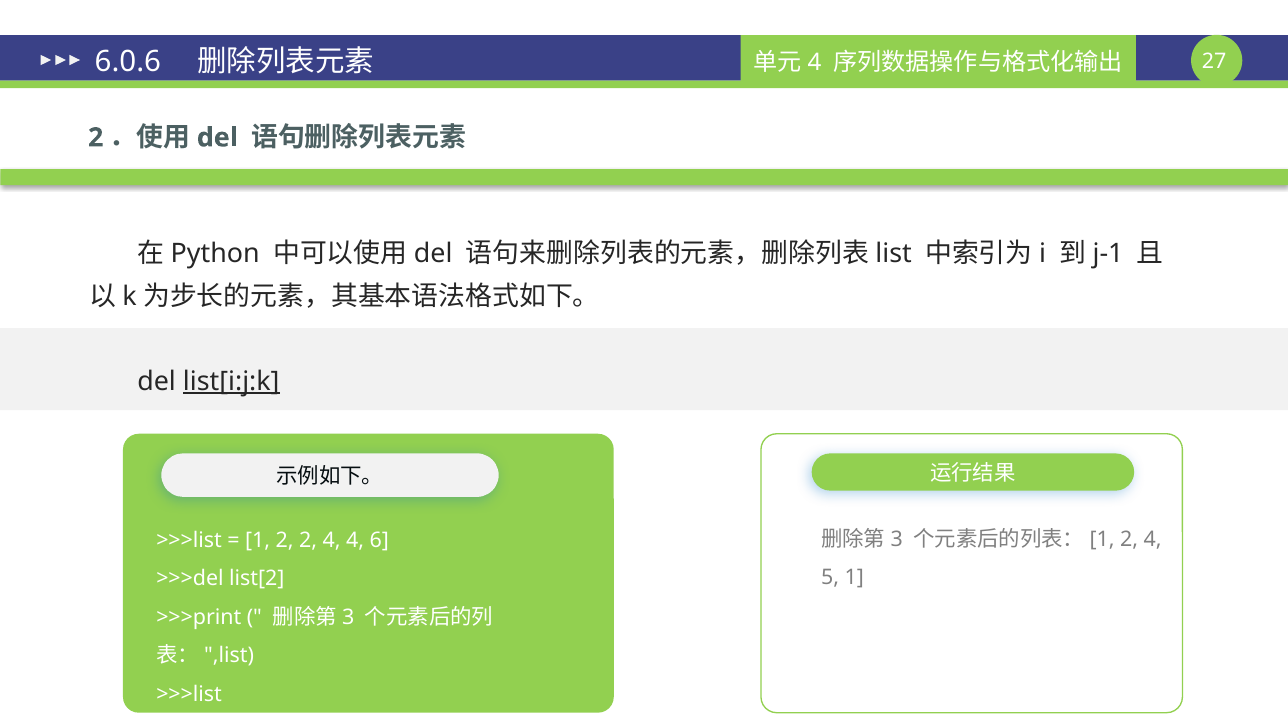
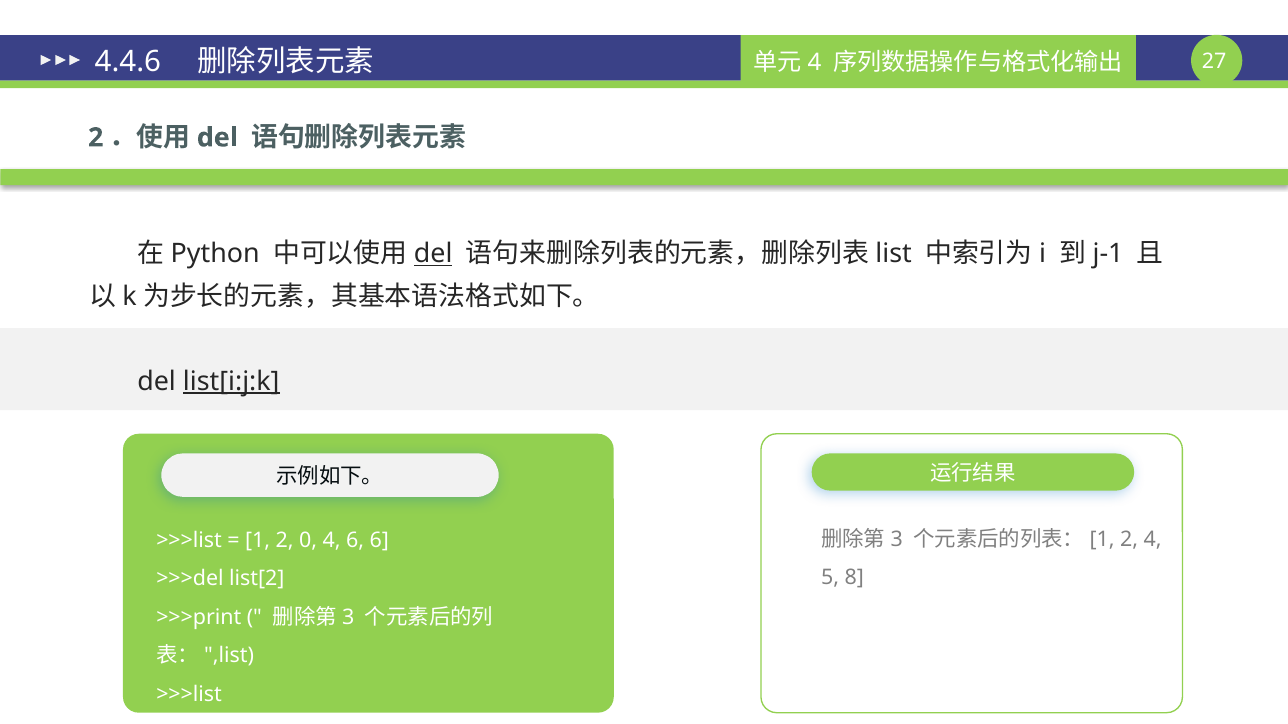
6.0.6: 6.0.6 -> 4.4.6 (128, 61)
del underline: none -> present (433, 254)
2 2: 2 -> 0 (308, 540)
4 4: 4 -> 6 (355, 540)
5 1: 1 -> 8 (854, 578)
